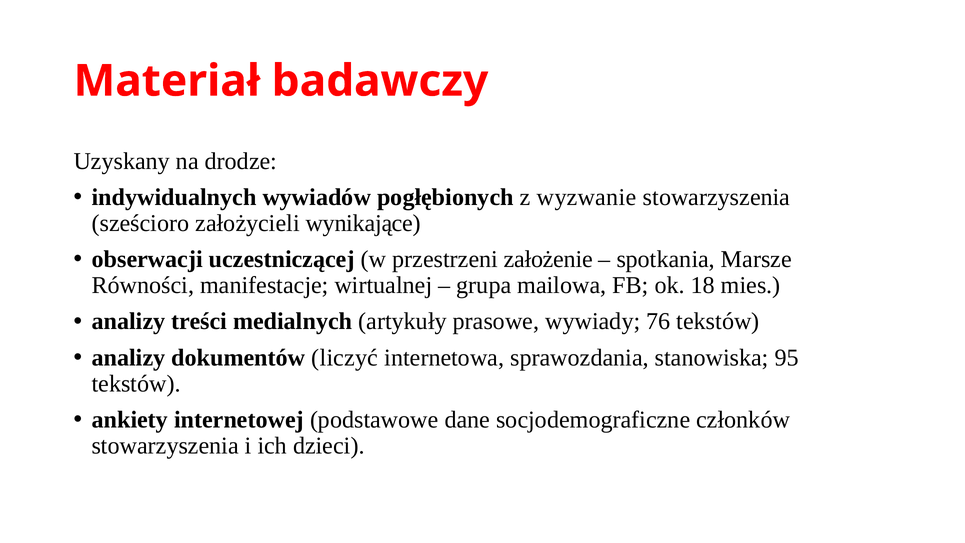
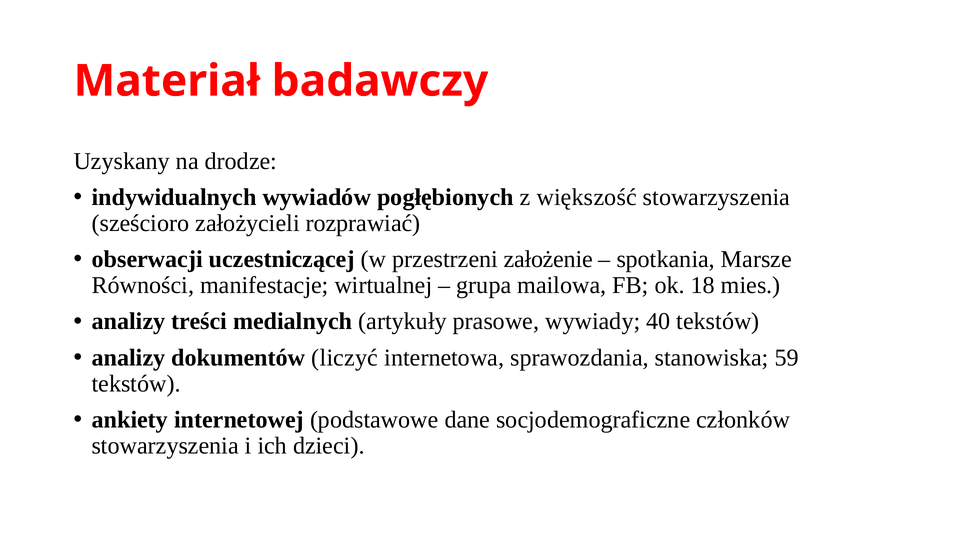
wyzwanie: wyzwanie -> większość (587, 197)
wynikające: wynikające -> rozprawiać (363, 223)
76: 76 -> 40 (658, 321)
95: 95 -> 59 (787, 357)
